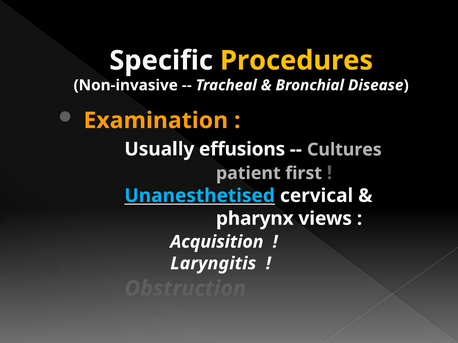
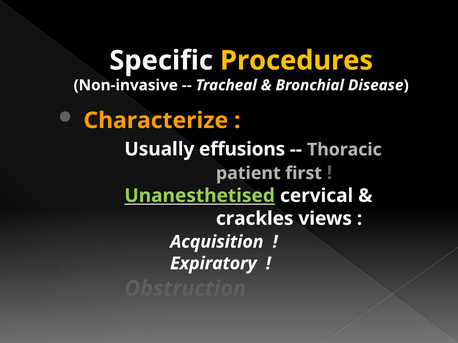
Examination: Examination -> Characterize (156, 121)
Cultures: Cultures -> Thoracic (344, 150)
Unanesthetised colour: light blue -> light green (200, 196)
pharynx: pharynx -> crackles (255, 219)
Laryngitis: Laryngitis -> Expiratory (213, 264)
